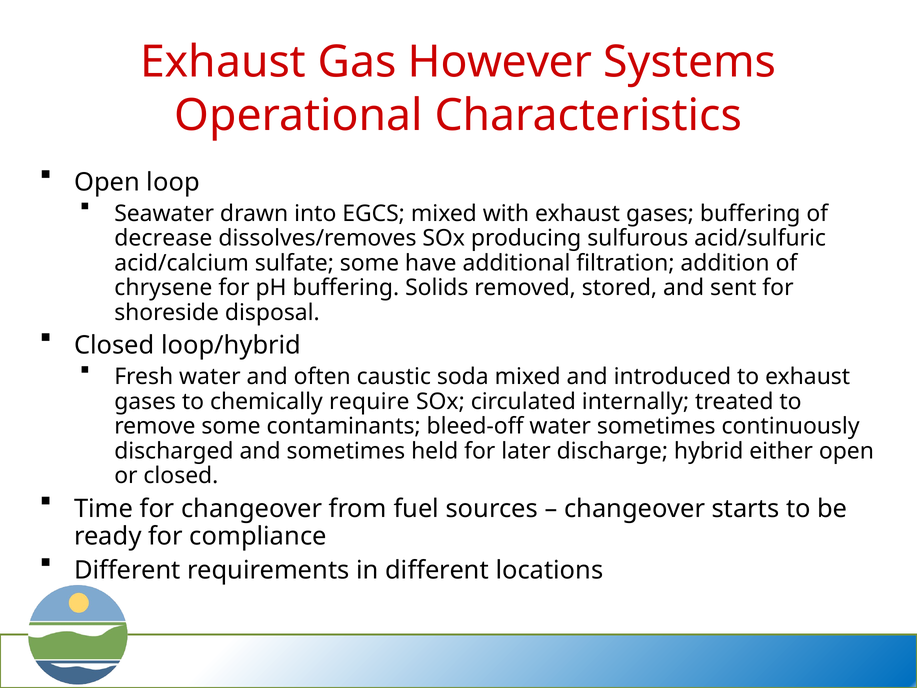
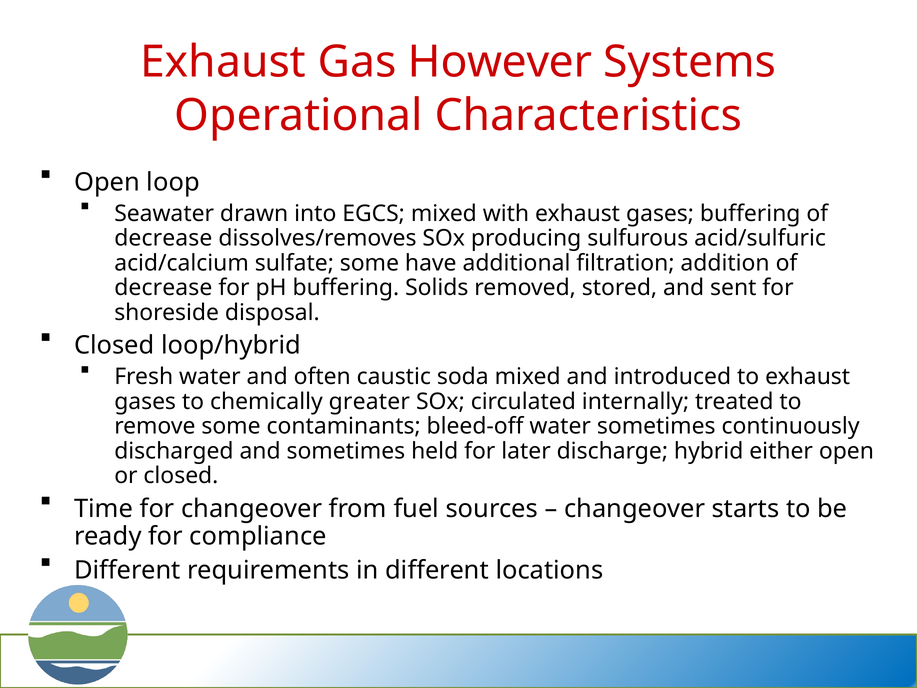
chrysene: chrysene -> decrease (163, 288)
require: require -> greater (369, 401)
